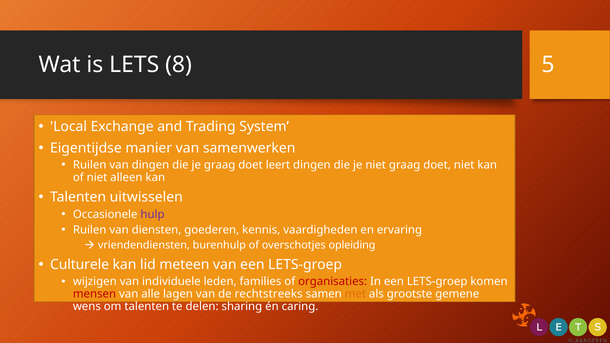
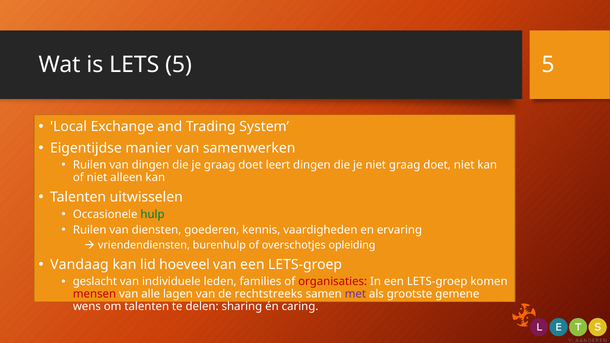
LETS 8: 8 -> 5 (179, 65)
hulp colour: purple -> green (153, 214)
Culturele: Culturele -> Vandaag (79, 265)
meteen: meteen -> hoeveel (184, 265)
wijzigen: wijzigen -> geslacht (95, 282)
met colour: orange -> purple (355, 294)
